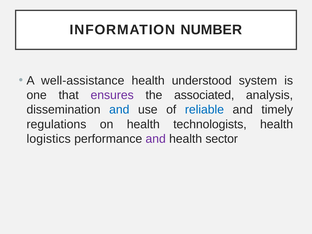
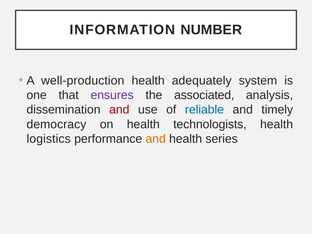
well-assistance: well-assistance -> well-production (83, 81)
understood: understood -> adequately (202, 81)
and colour: blue -> red (119, 110)
regulations: regulations -> democracy (56, 124)
and colour: purple -> orange (156, 139)
sector: sector -> series (222, 139)
